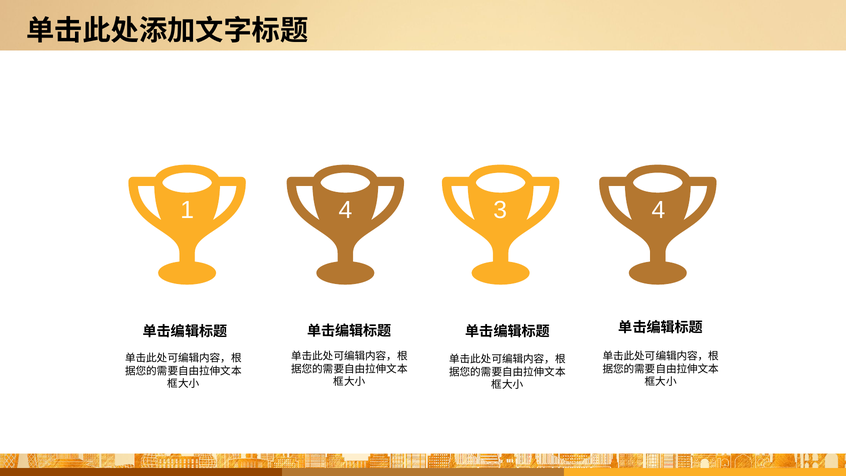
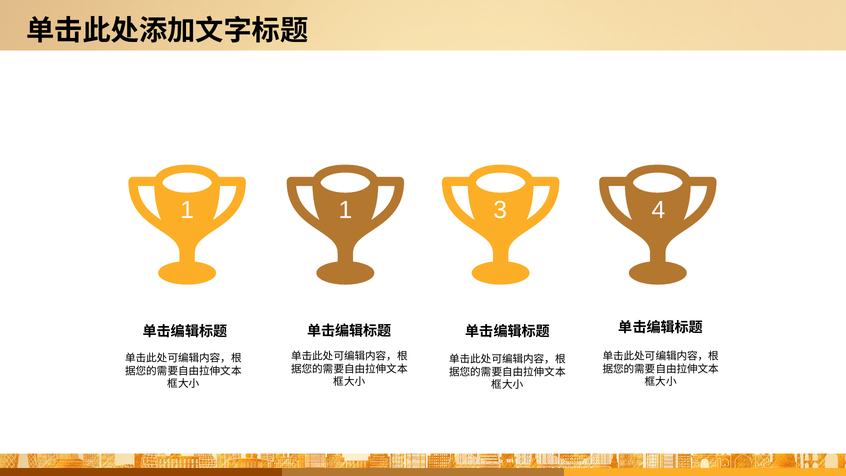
4: 4 -> 1 (345, 210)
